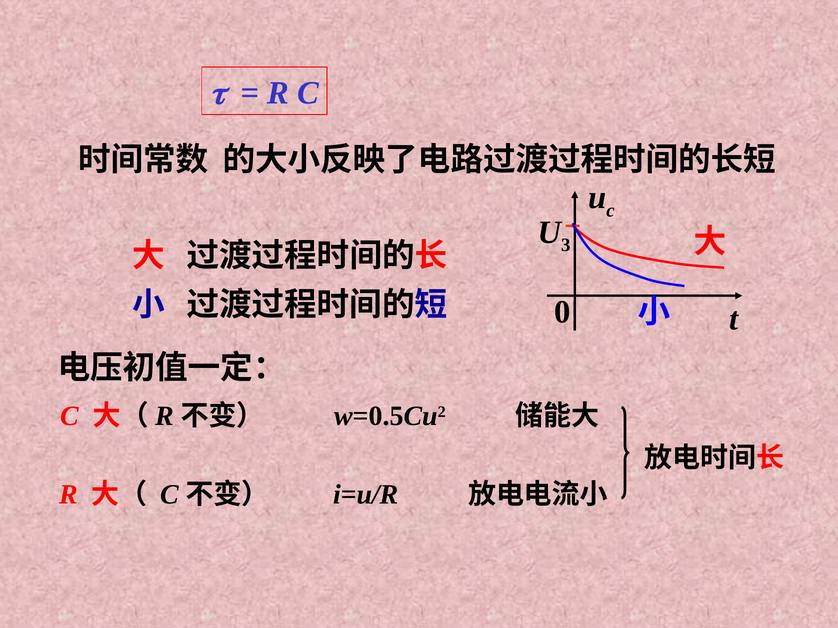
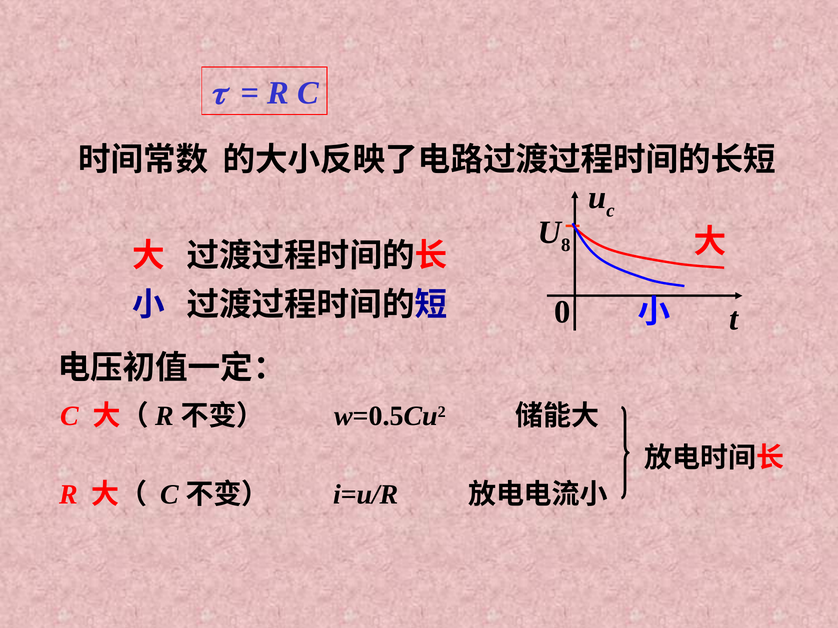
3: 3 -> 8 (566, 245)
